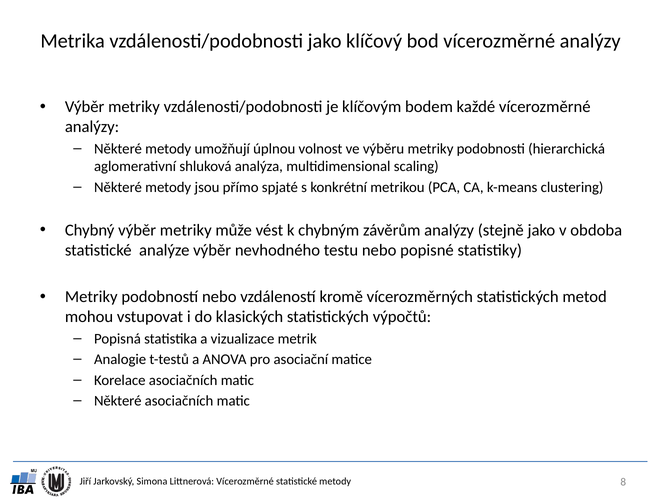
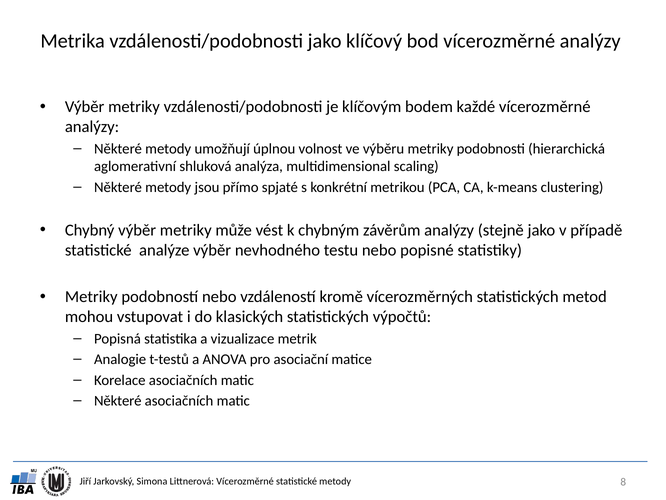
obdoba: obdoba -> případě (596, 230)
